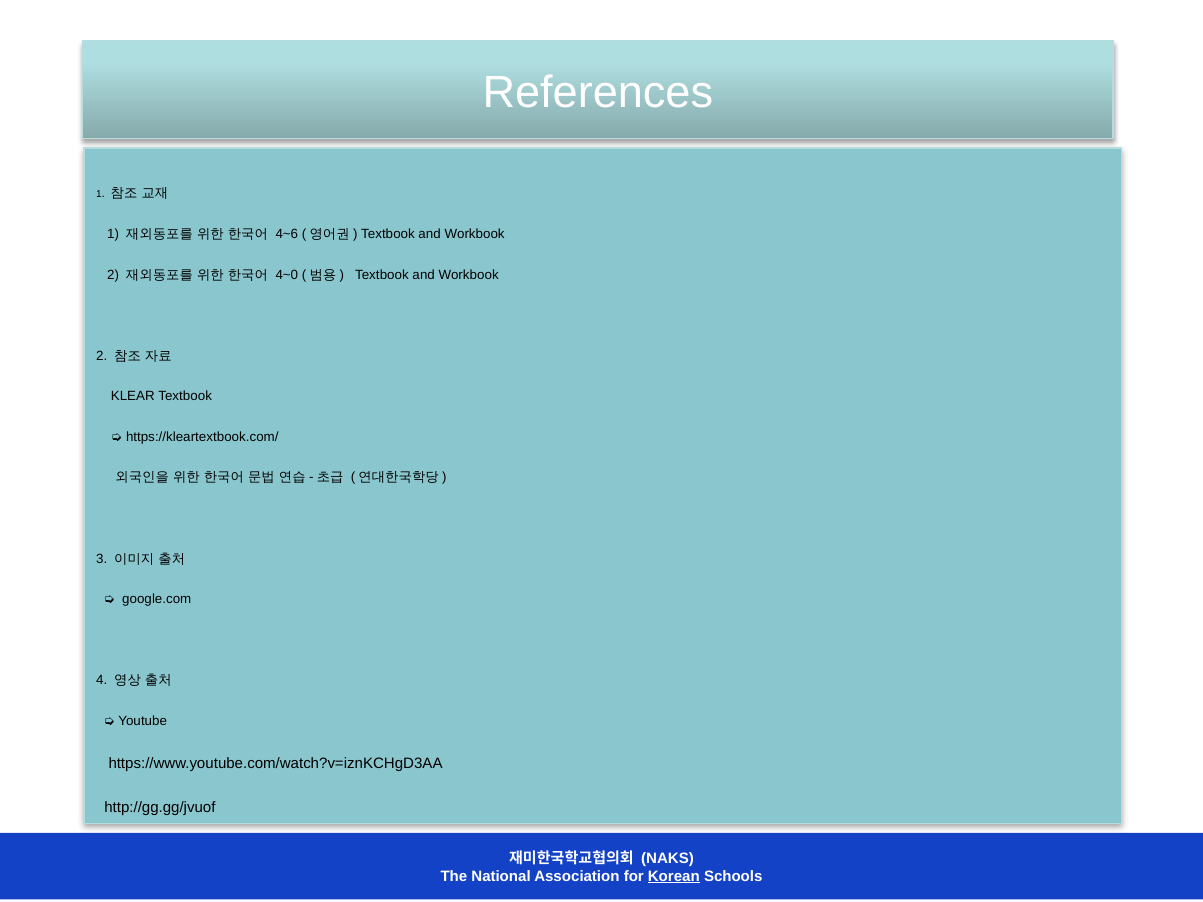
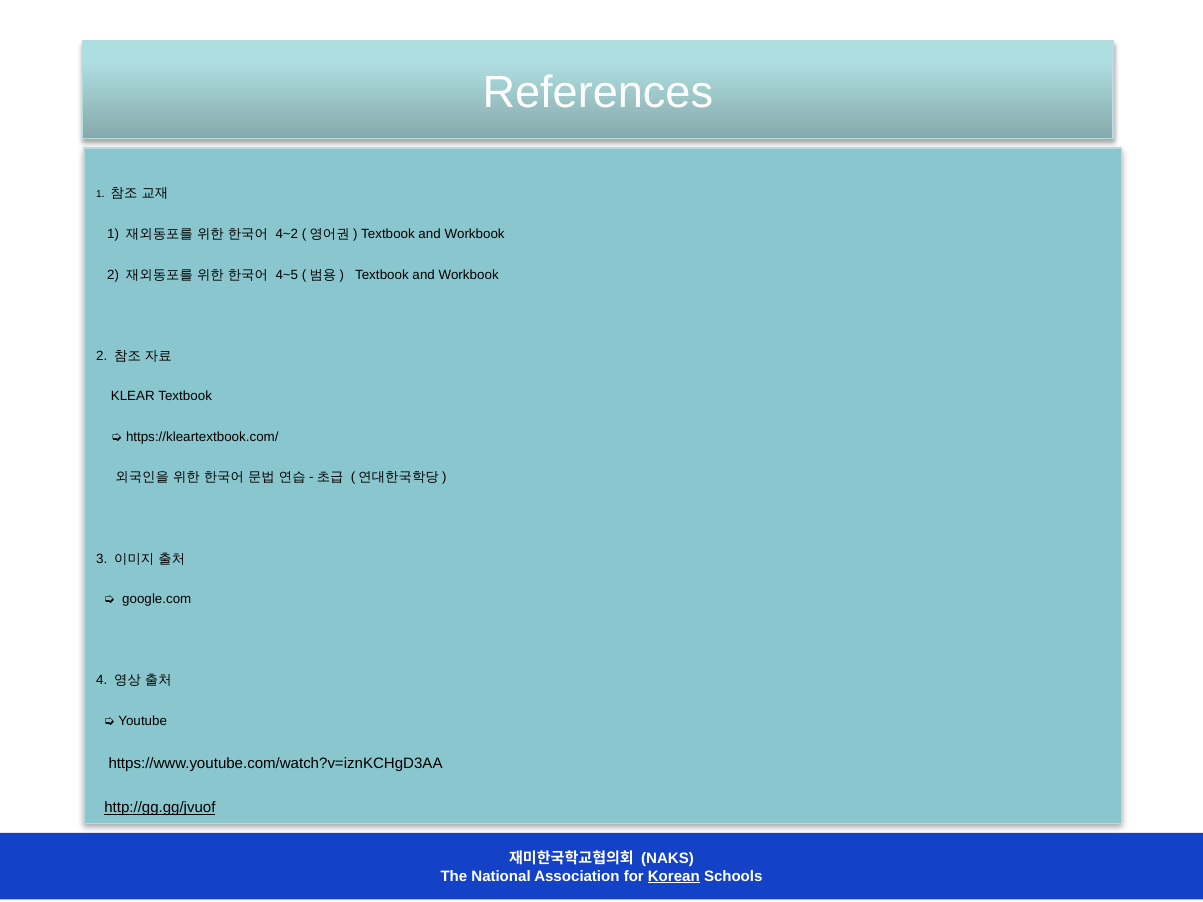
4~6: 4~6 -> 4~2 (287, 234)
4~0: 4~0 -> 4~5 (287, 275)
http://gg.gg/jvuof underline: none -> present (160, 808)
